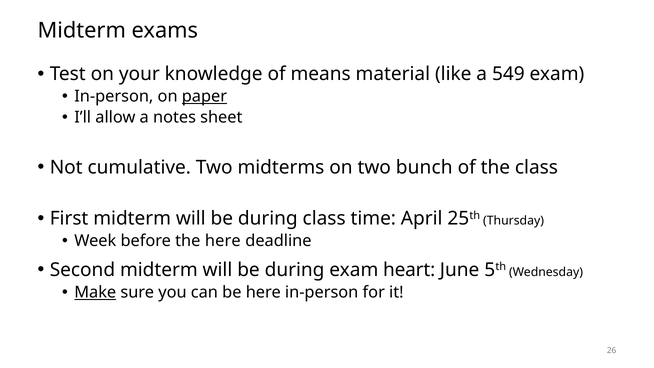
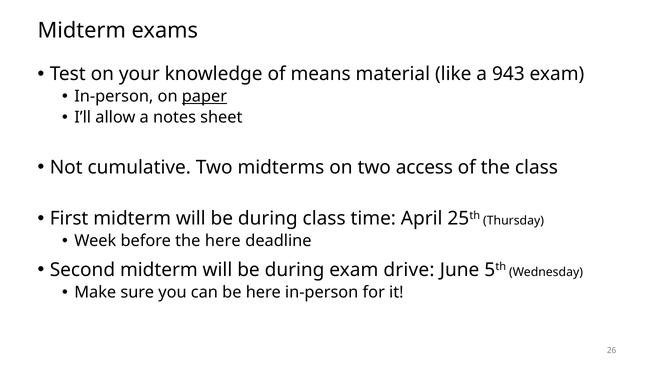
549: 549 -> 943 (508, 74)
bunch: bunch -> access (424, 167)
heart: heart -> drive (409, 270)
Make underline: present -> none (95, 292)
